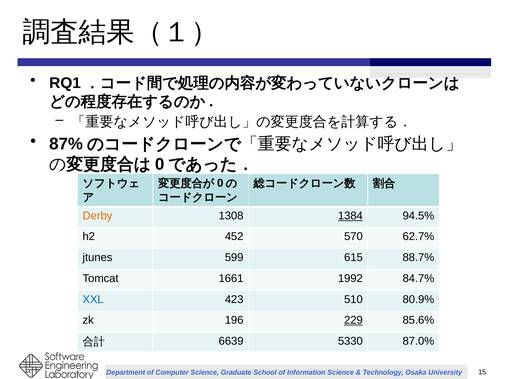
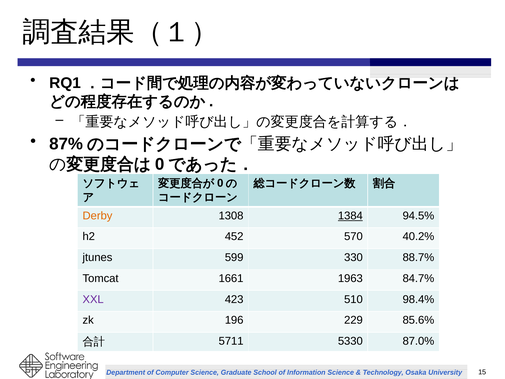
62.7%: 62.7% -> 40.2% (418, 236)
615: 615 -> 330 (353, 257)
1992: 1992 -> 1963 (350, 278)
XXL colour: blue -> purple (93, 299)
80.9%: 80.9% -> 98.4% (418, 299)
229 underline: present -> none (353, 320)
6639: 6639 -> 5711 (231, 341)
